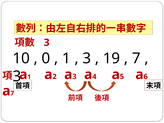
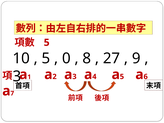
3: 3 -> 5 (47, 43)
0: 0 -> 5 (46, 58)
1: 1 -> 0 (66, 58)
3: 3 -> 8 (87, 58)
19: 19 -> 27 (111, 58)
7: 7 -> 9 (136, 58)
